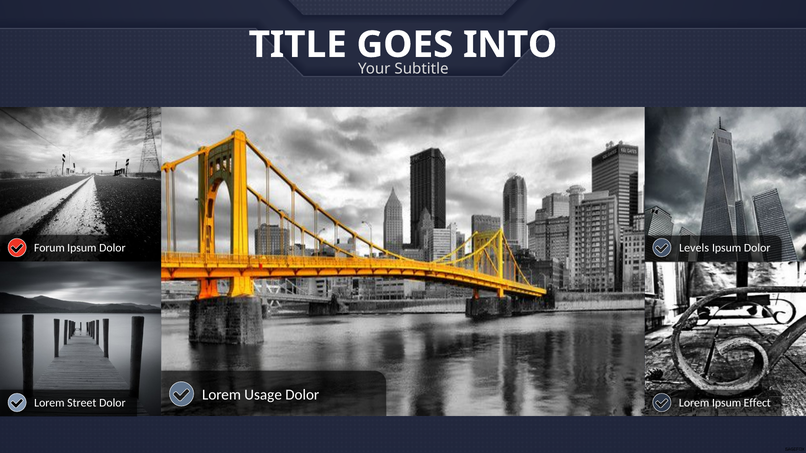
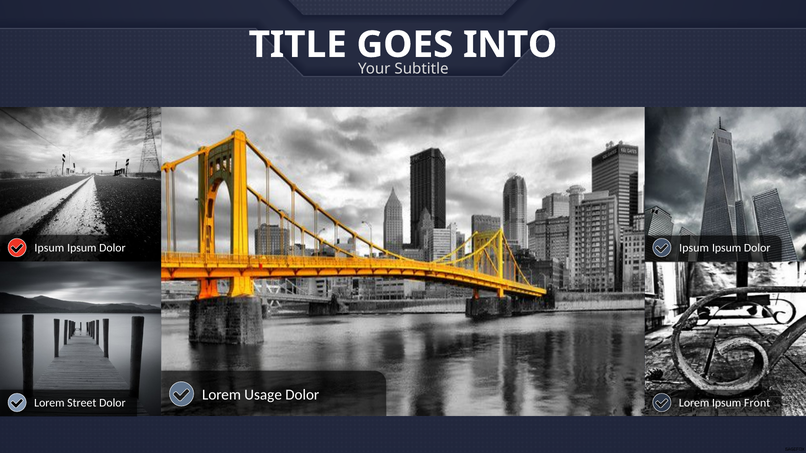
Forum: Forum -> Ipsum (49, 248)
Levels: Levels -> Ipsum (694, 248)
Effect: Effect -> Front (757, 403)
